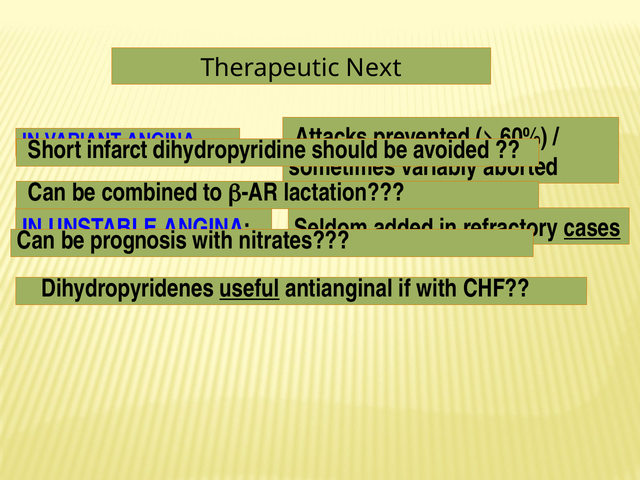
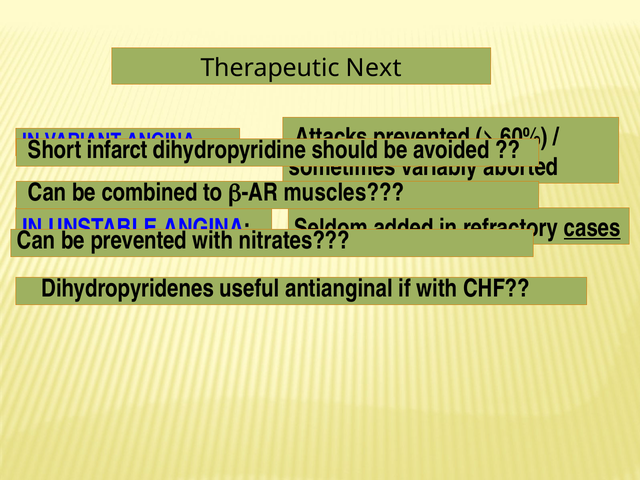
lactation: lactation -> muscles (344, 193)
prognosis: prognosis -> prevented (139, 241)
useful underline: present -> none (250, 289)
